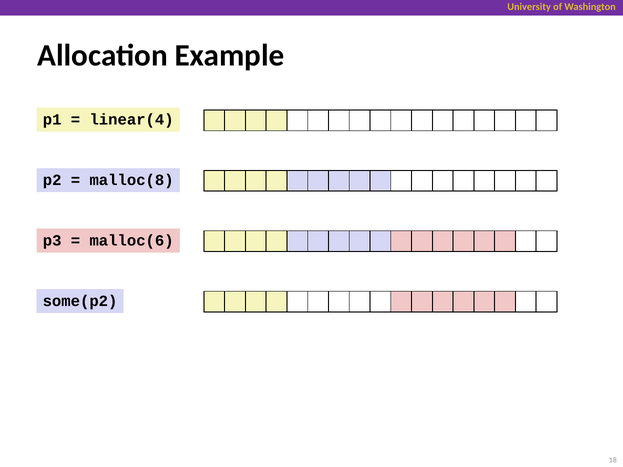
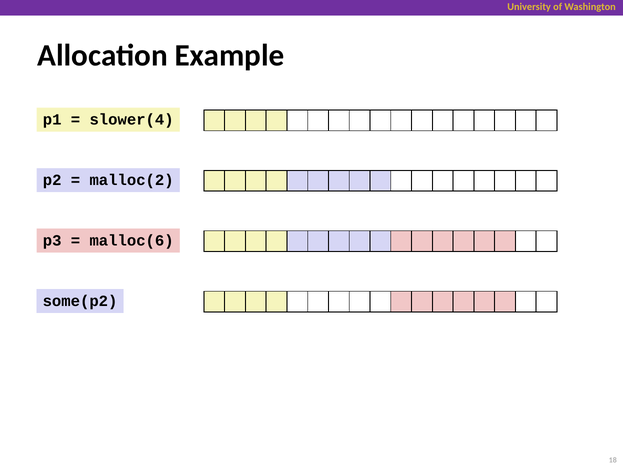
linear(4: linear(4 -> slower(4 (132, 120)
malloc(8: malloc(8 -> malloc(2 (132, 180)
